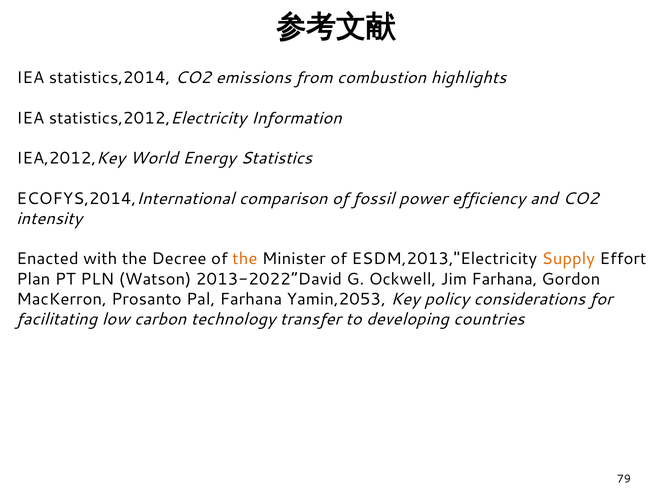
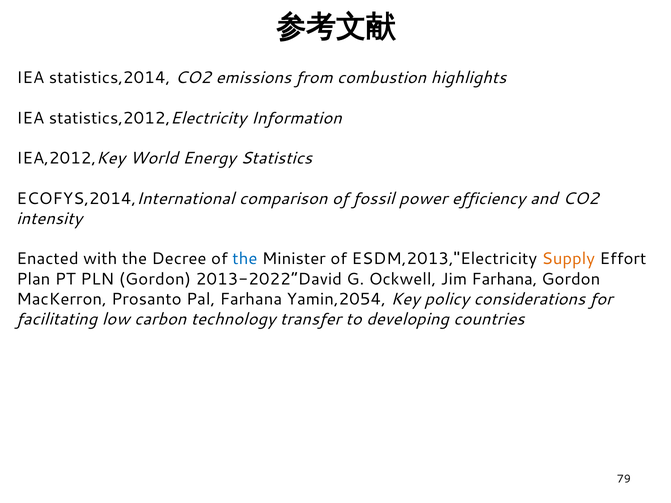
the colour: orange -> blue (245, 259)
PLN Watson: Watson -> Gordon (155, 279)
Yamin,2053: Yamin,2053 -> Yamin,2054 (336, 299)
